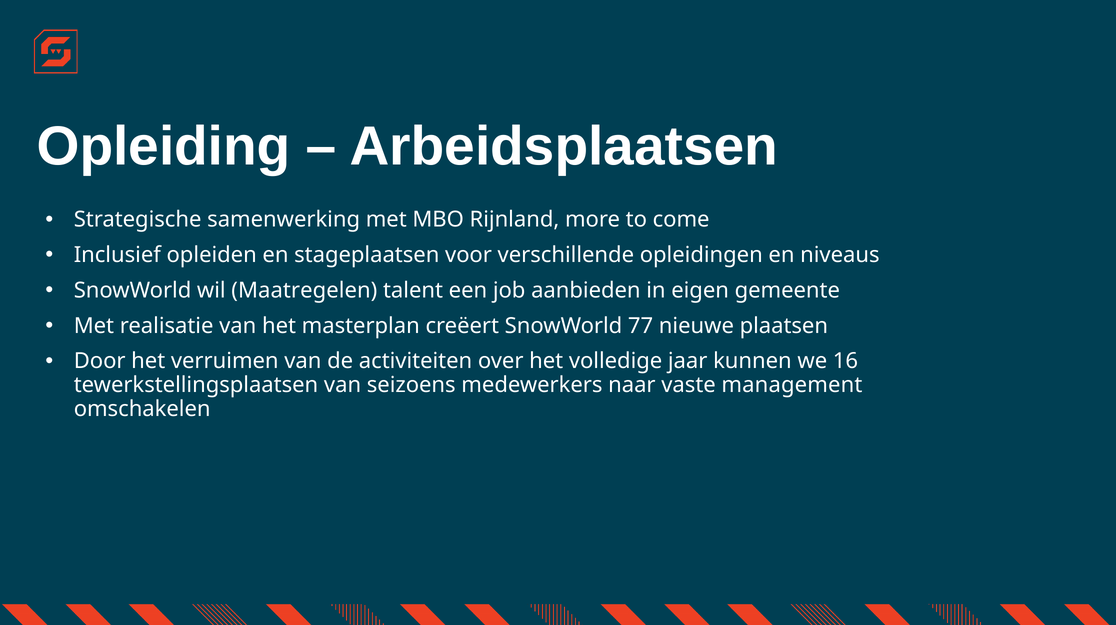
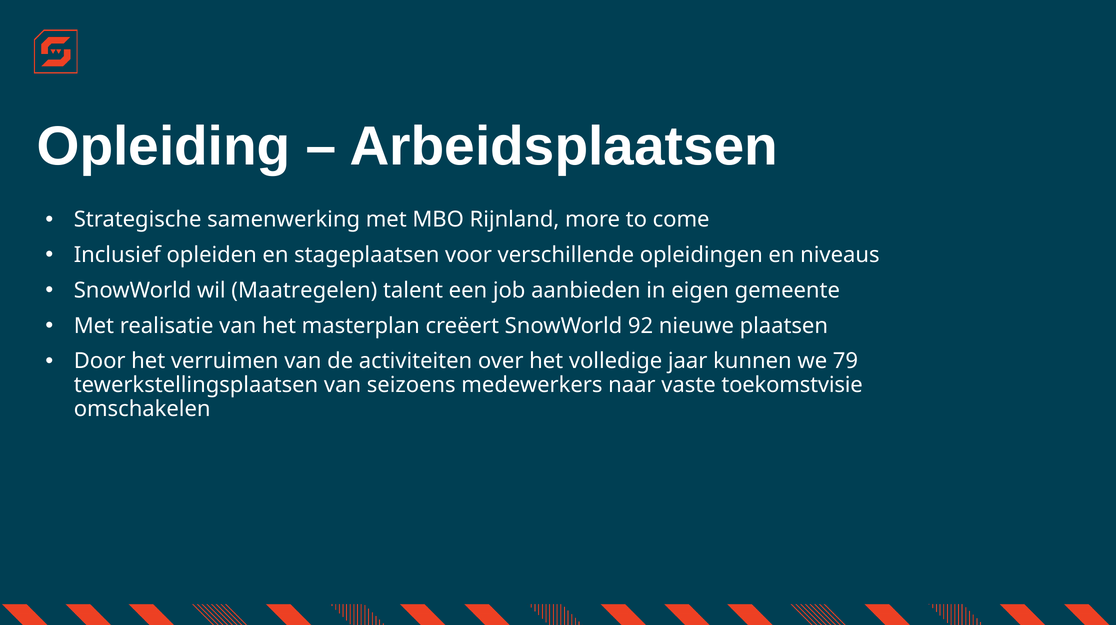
77: 77 -> 92 (641, 326)
16: 16 -> 79 (845, 361)
management: management -> toekomstvisie (792, 385)
